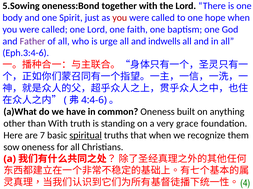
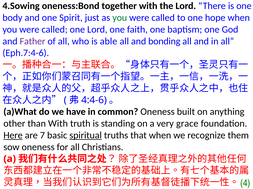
5.Sowing: 5.Sowing -> 4.Sowing (21, 6)
you colour: red -> green (120, 18)
urge: urge -> able (109, 41)
indwells: indwells -> bonding (164, 41)
Eph.3:4-6: Eph.3:4-6 -> Eph.7:4-6 (26, 53)
Here underline: none -> present (13, 136)
